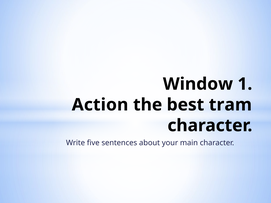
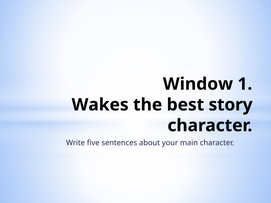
Action: Action -> Wakes (100, 105)
tram: tram -> story (231, 105)
